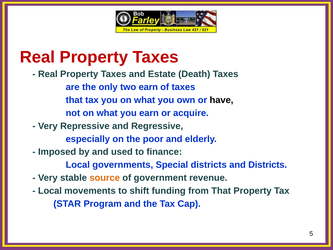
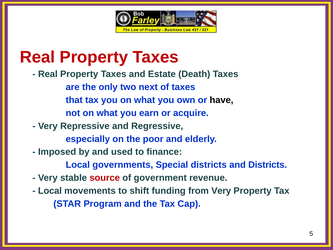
two earn: earn -> next (148, 87)
source colour: orange -> red (105, 178)
from That: That -> Very (221, 191)
